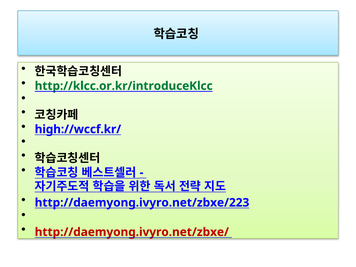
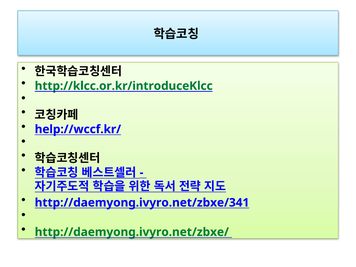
high://wccf.kr/: high://wccf.kr/ -> help://wccf.kr/ (78, 129)
http://daemyong.ivyro.net/zbxe/223: http://daemyong.ivyro.net/zbxe/223 -> http://daemyong.ivyro.net/zbxe/341 (142, 203)
http://daemyong.ivyro.net/zbxe/ colour: red -> green (132, 232)
